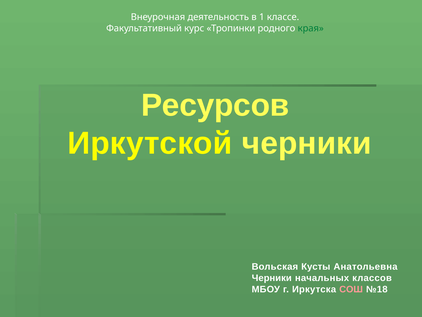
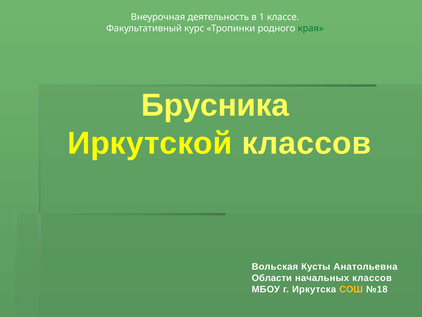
Ресурсов: Ресурсов -> Брусника (215, 105)
Иркутской черники: черники -> классов (307, 143)
Черники: Черники -> Области (272, 278)
СОШ colour: pink -> yellow (351, 289)
